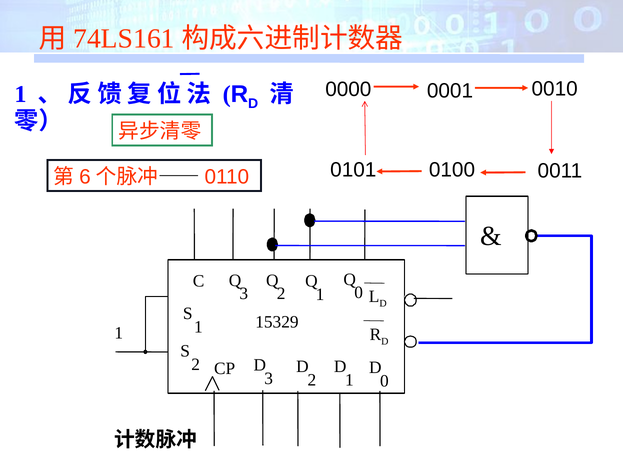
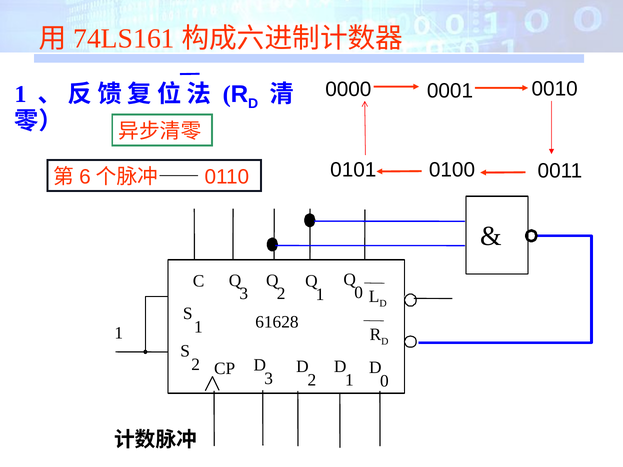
15329: 15329 -> 61628 (277, 322)
